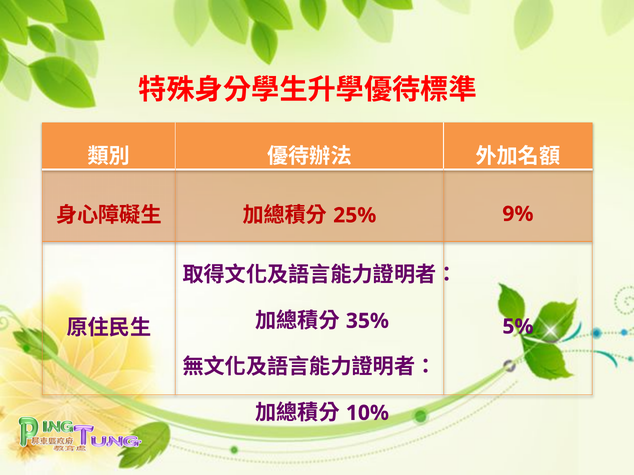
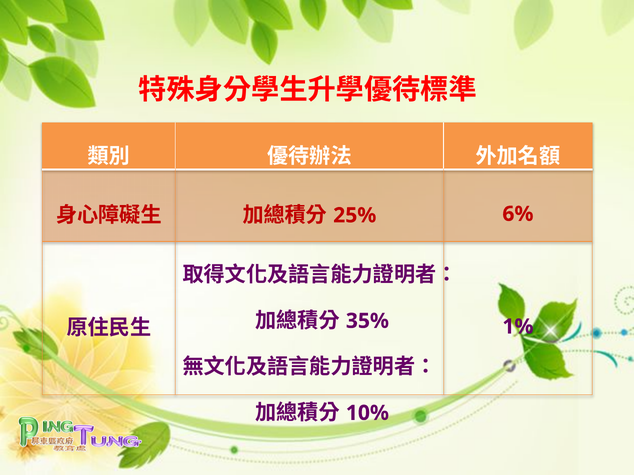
9%: 9% -> 6% (518, 214)
5%: 5% -> 1% (518, 327)
